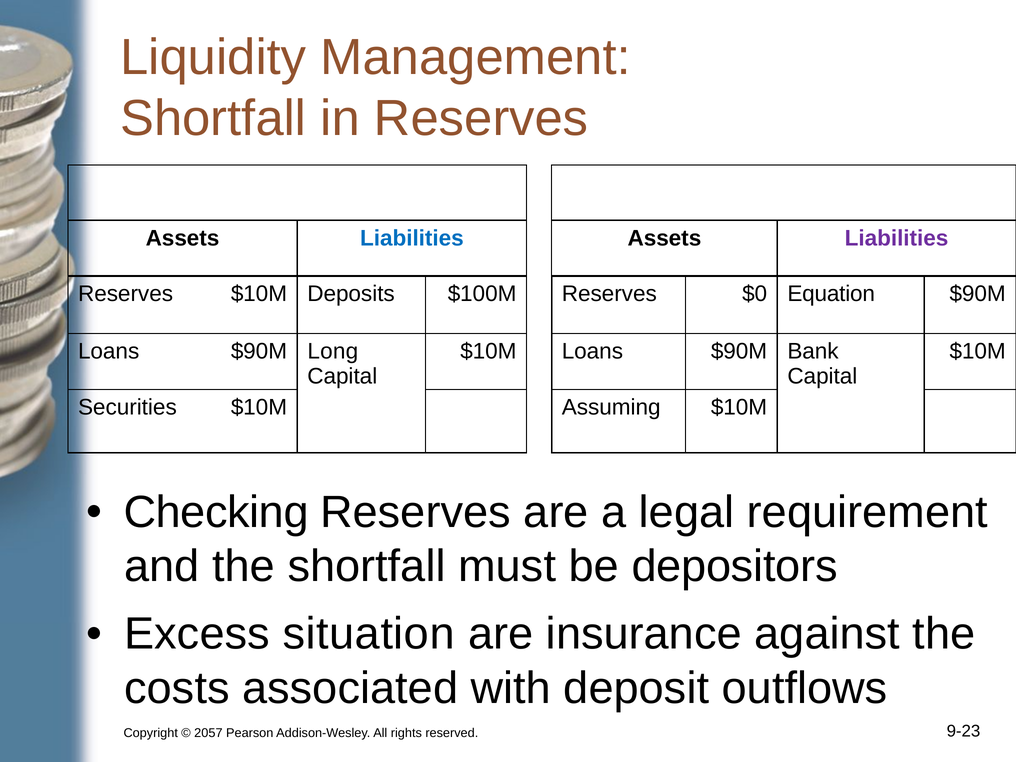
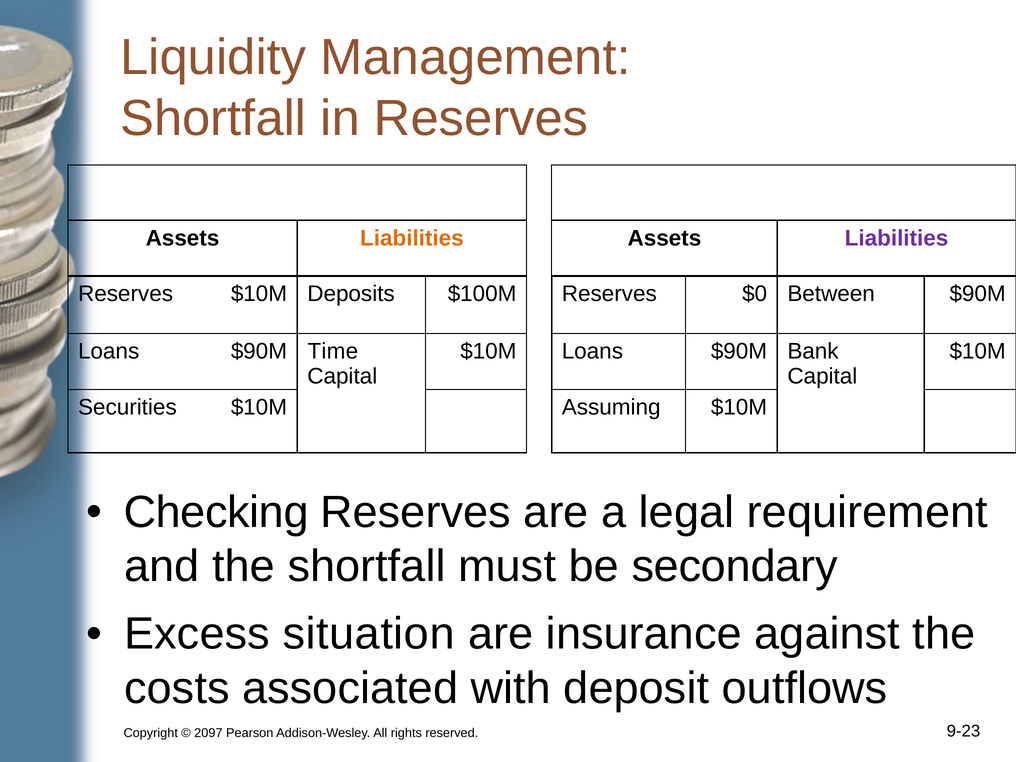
Liabilities colour: blue -> orange (412, 238)
Equation: Equation -> Between (831, 294)
Long: Long -> Time (333, 351)
depositors: depositors -> secondary (735, 566)
2057: 2057 -> 2097 (208, 733)
